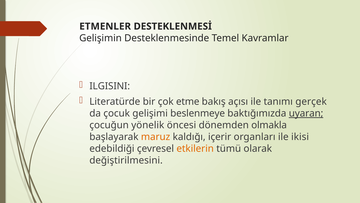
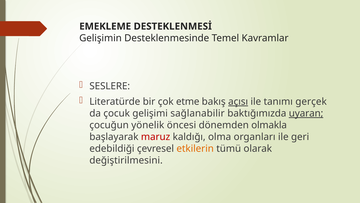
ETMENLER: ETMENLER -> EMEKLEME (105, 26)
ILGISINI: ILGISINI -> SESLERE (110, 86)
açısı underline: none -> present (238, 101)
beslenmeye: beslenmeye -> sağlanabilir (198, 113)
maruz colour: orange -> red (156, 137)
içerir: içerir -> olma (220, 137)
ikisi: ikisi -> geri (300, 137)
